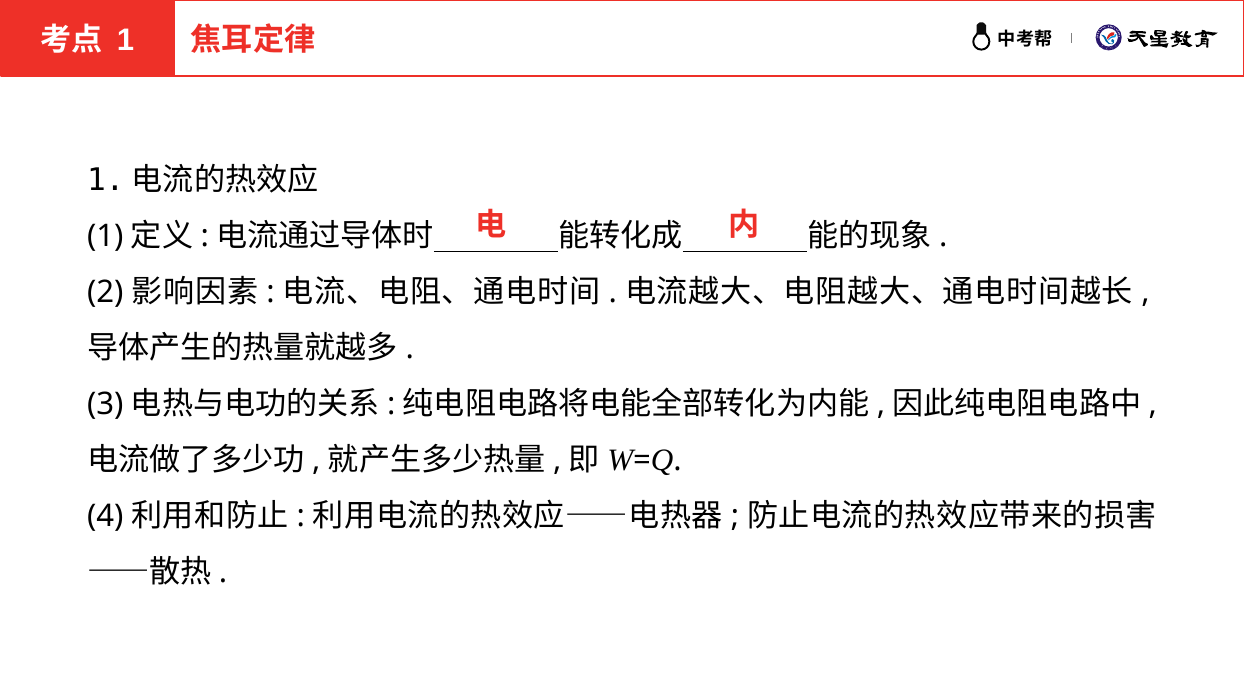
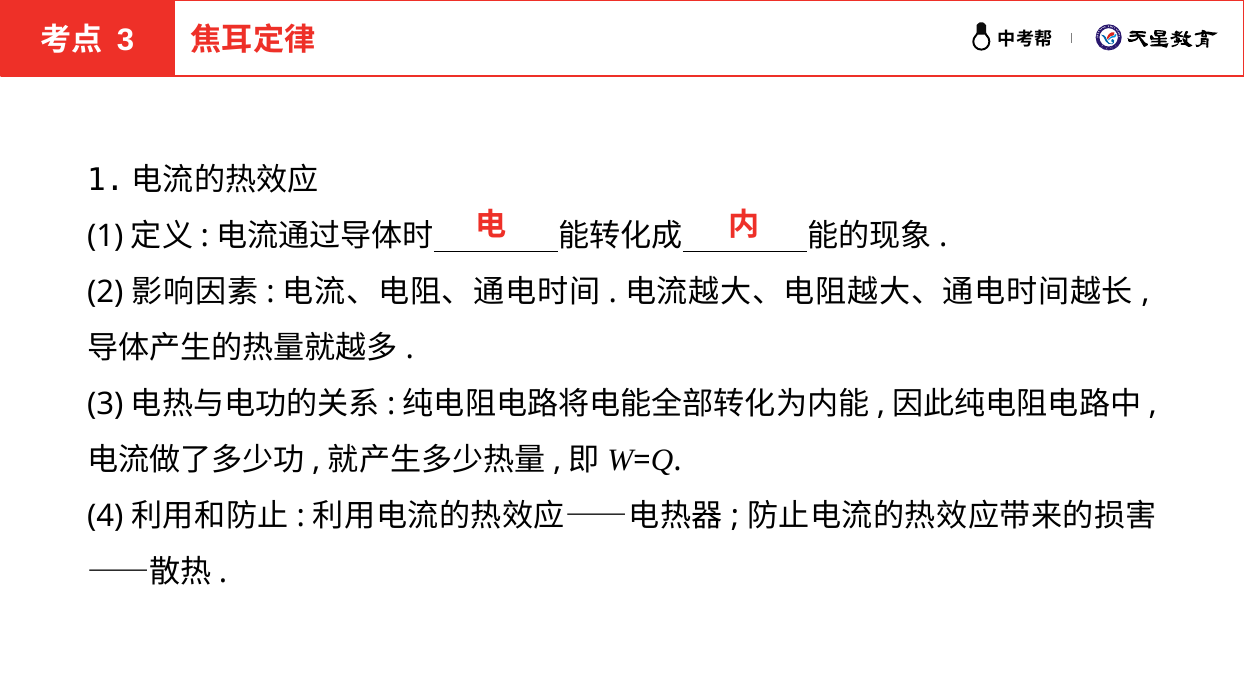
1: 1 -> 3 (125, 40)
